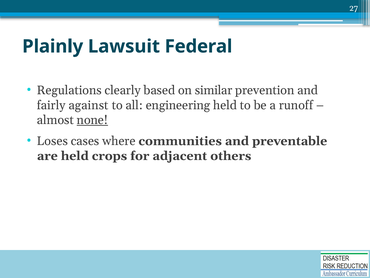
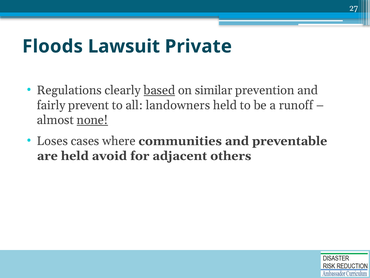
Plainly: Plainly -> Floods (53, 46)
Federal: Federal -> Private (198, 46)
based underline: none -> present (159, 90)
against: against -> prevent (89, 105)
engineering: engineering -> landowners (178, 105)
crops: crops -> avoid (109, 156)
